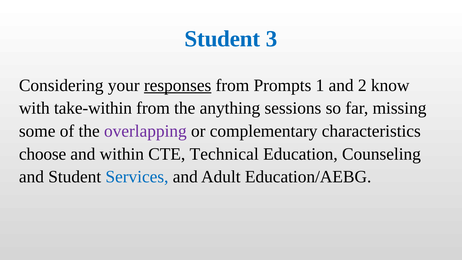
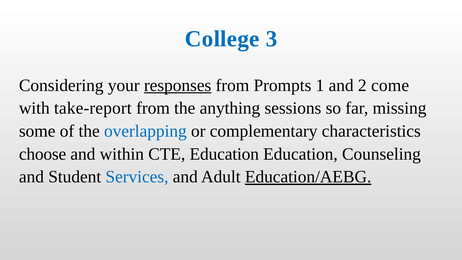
Student: Student -> College (222, 39)
know: know -> come (390, 85)
take-within: take-within -> take-report (93, 108)
overlapping colour: purple -> blue (145, 131)
CTE Technical: Technical -> Education (224, 154)
Education/AEBG underline: none -> present (308, 177)
